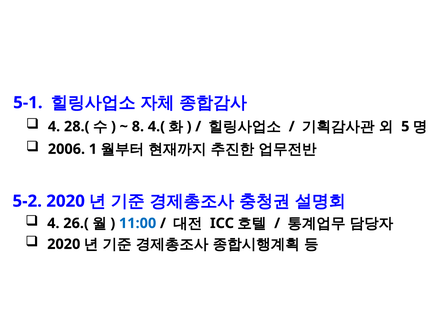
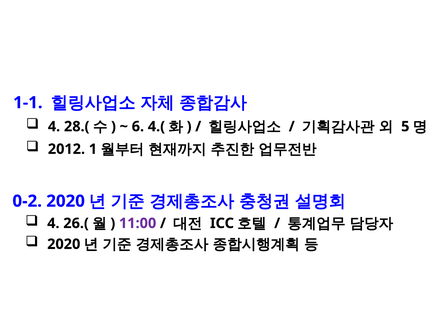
5-1: 5-1 -> 1-1 (28, 103)
8: 8 -> 6 (138, 127)
2006: 2006 -> 2012 (66, 149)
5-2: 5-2 -> 0-2 (27, 201)
11:00 colour: blue -> purple (138, 223)
